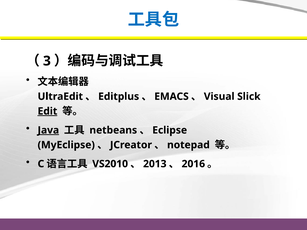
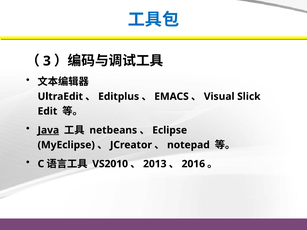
Edit underline: present -> none (47, 111)
